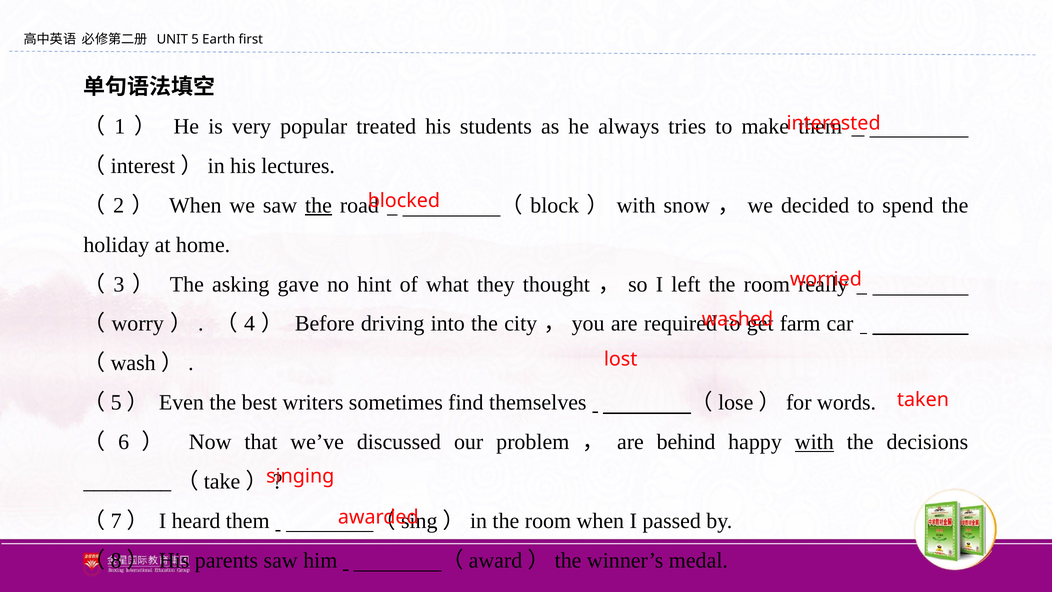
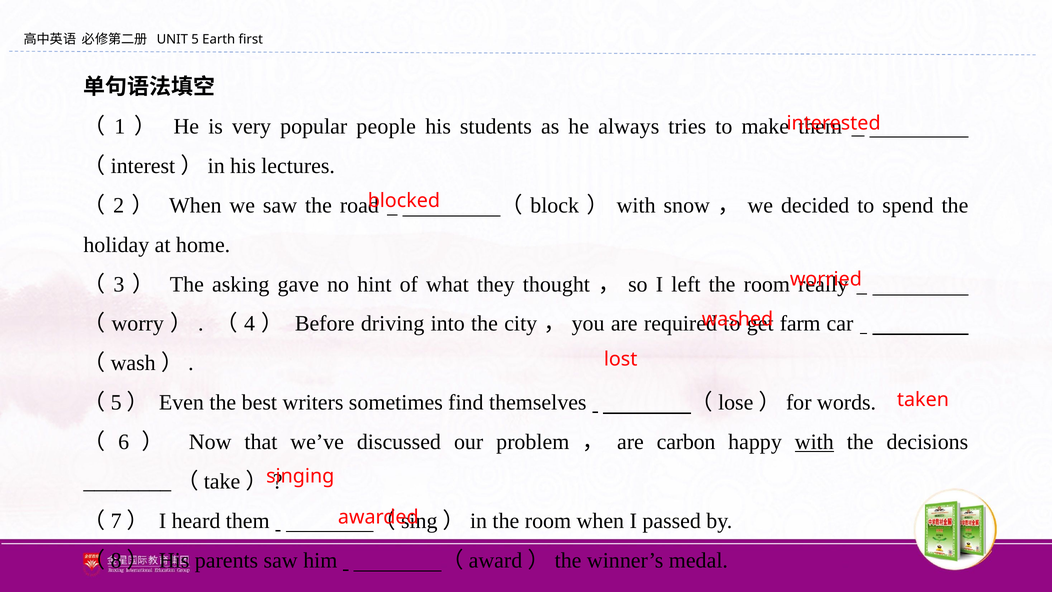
treated: treated -> people (386, 126)
the underline: present -> none (319, 205)
behind: behind -> carbon (686, 442)
